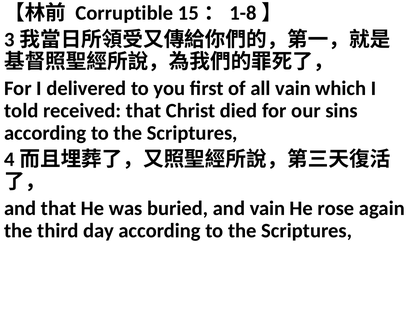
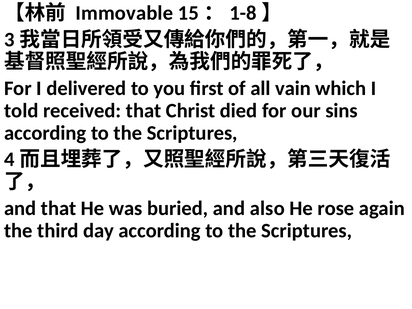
Corruptible: Corruptible -> Immovable (124, 13)
and vain: vain -> also (267, 208)
